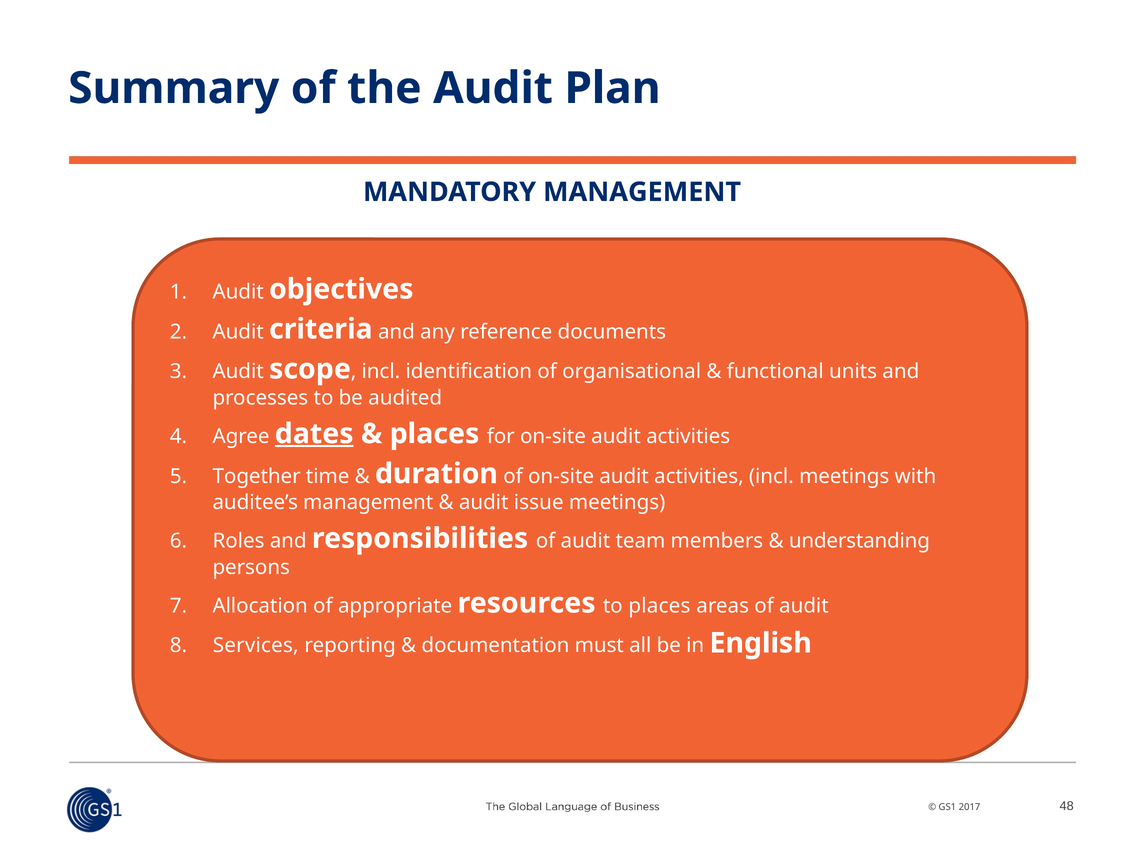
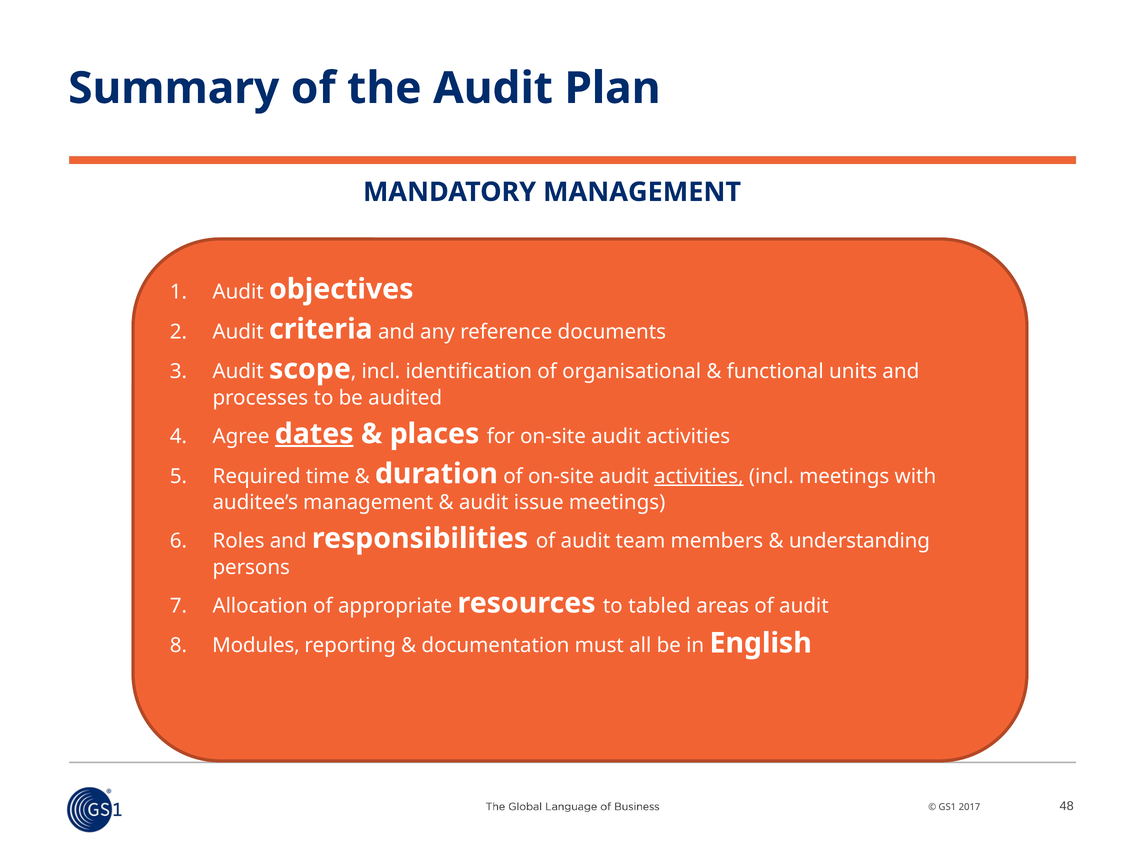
Together: Together -> Required (257, 476)
activities underline: none -> present (699, 476)
to places: places -> tabled (659, 606)
Services: Services -> Modules (256, 645)
